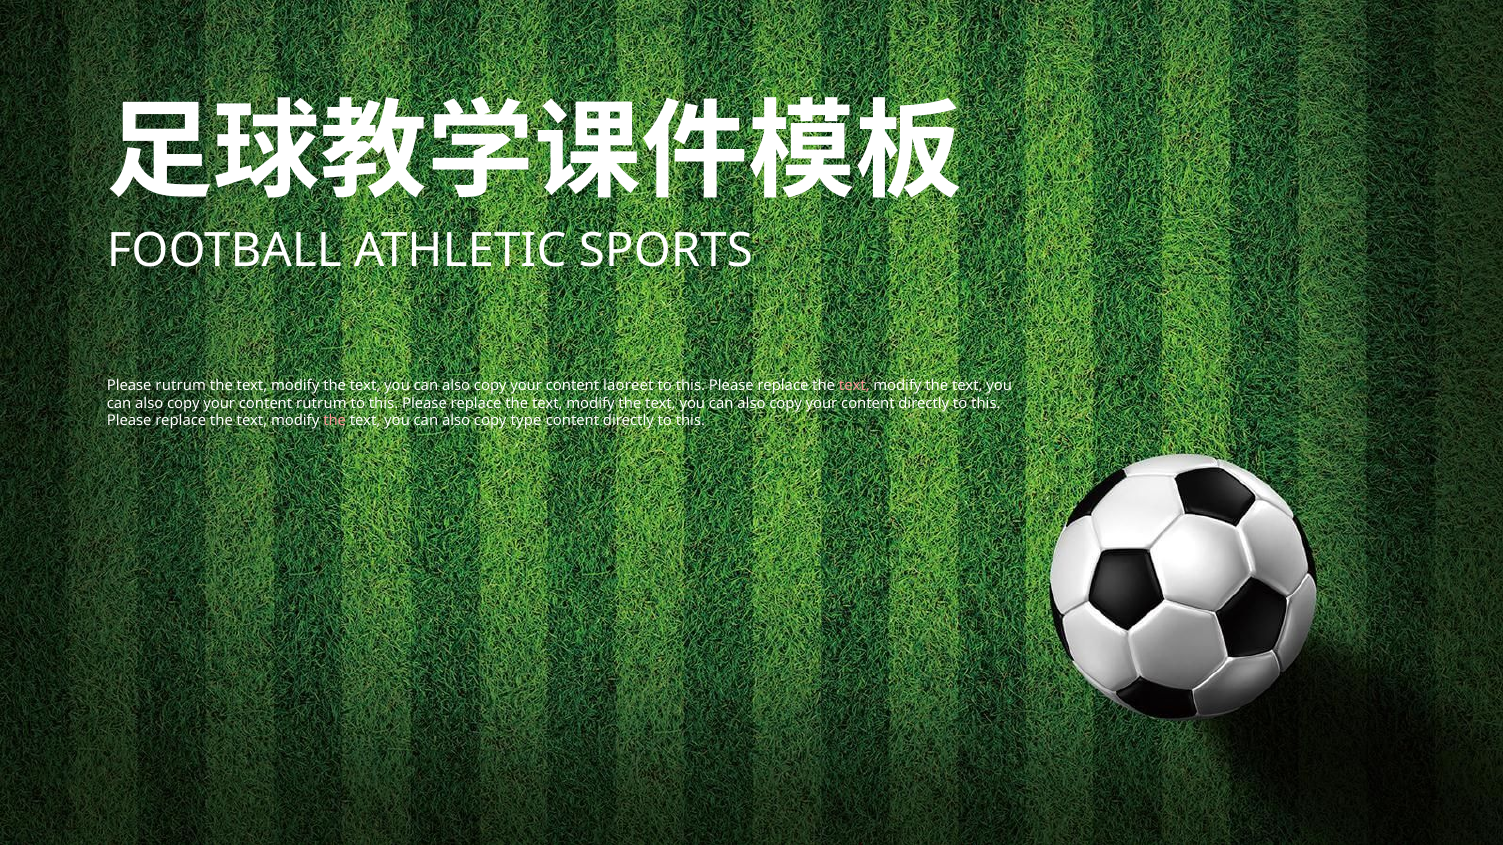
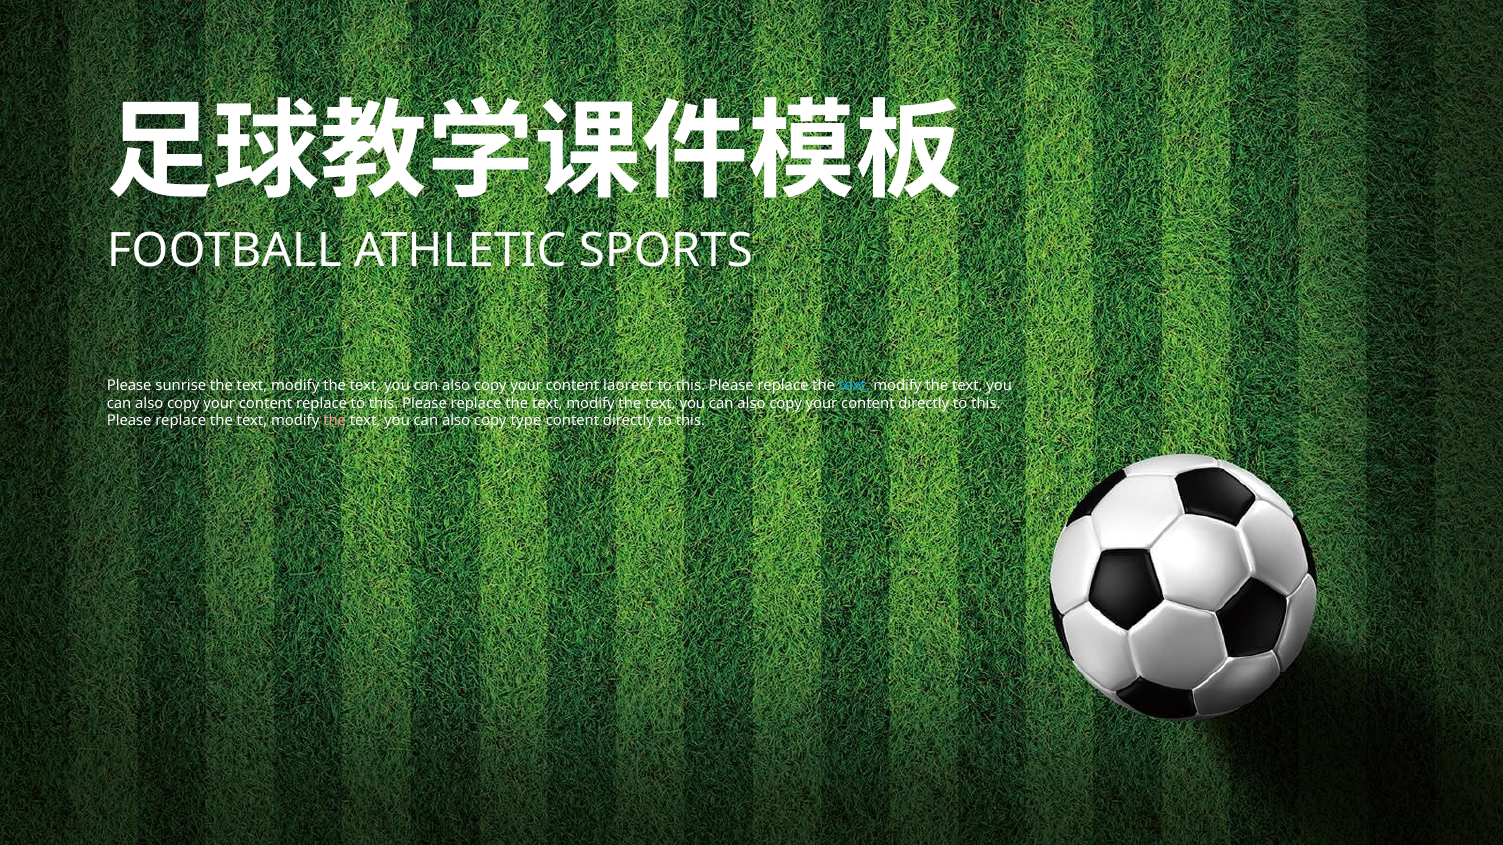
Please rutrum: rutrum -> sunrise (181, 386)
text colour: pink -> light blue (854, 386)
content rutrum: rutrum -> replace (322, 403)
